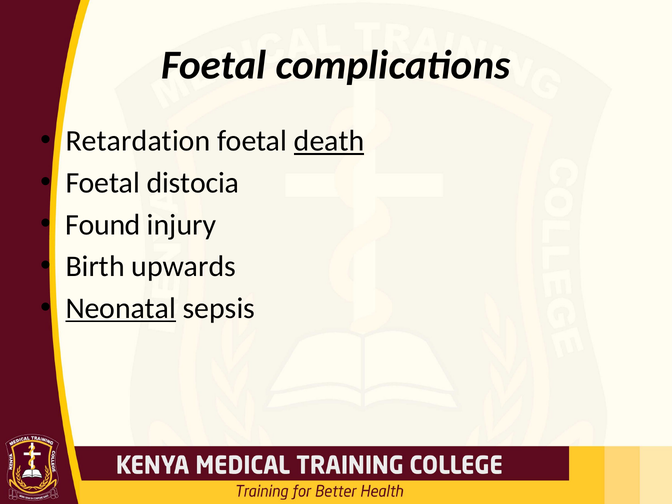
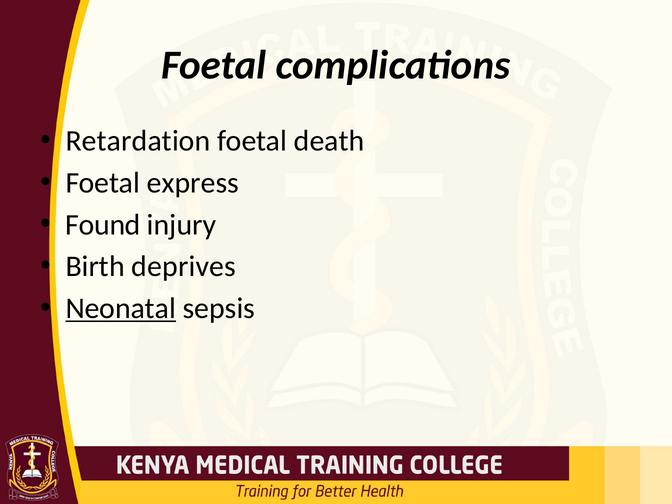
death underline: present -> none (329, 141)
distocia: distocia -> express (193, 183)
upwards: upwards -> deprives (184, 267)
